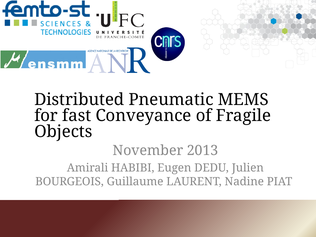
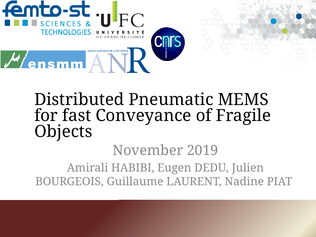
2013: 2013 -> 2019 (203, 150)
